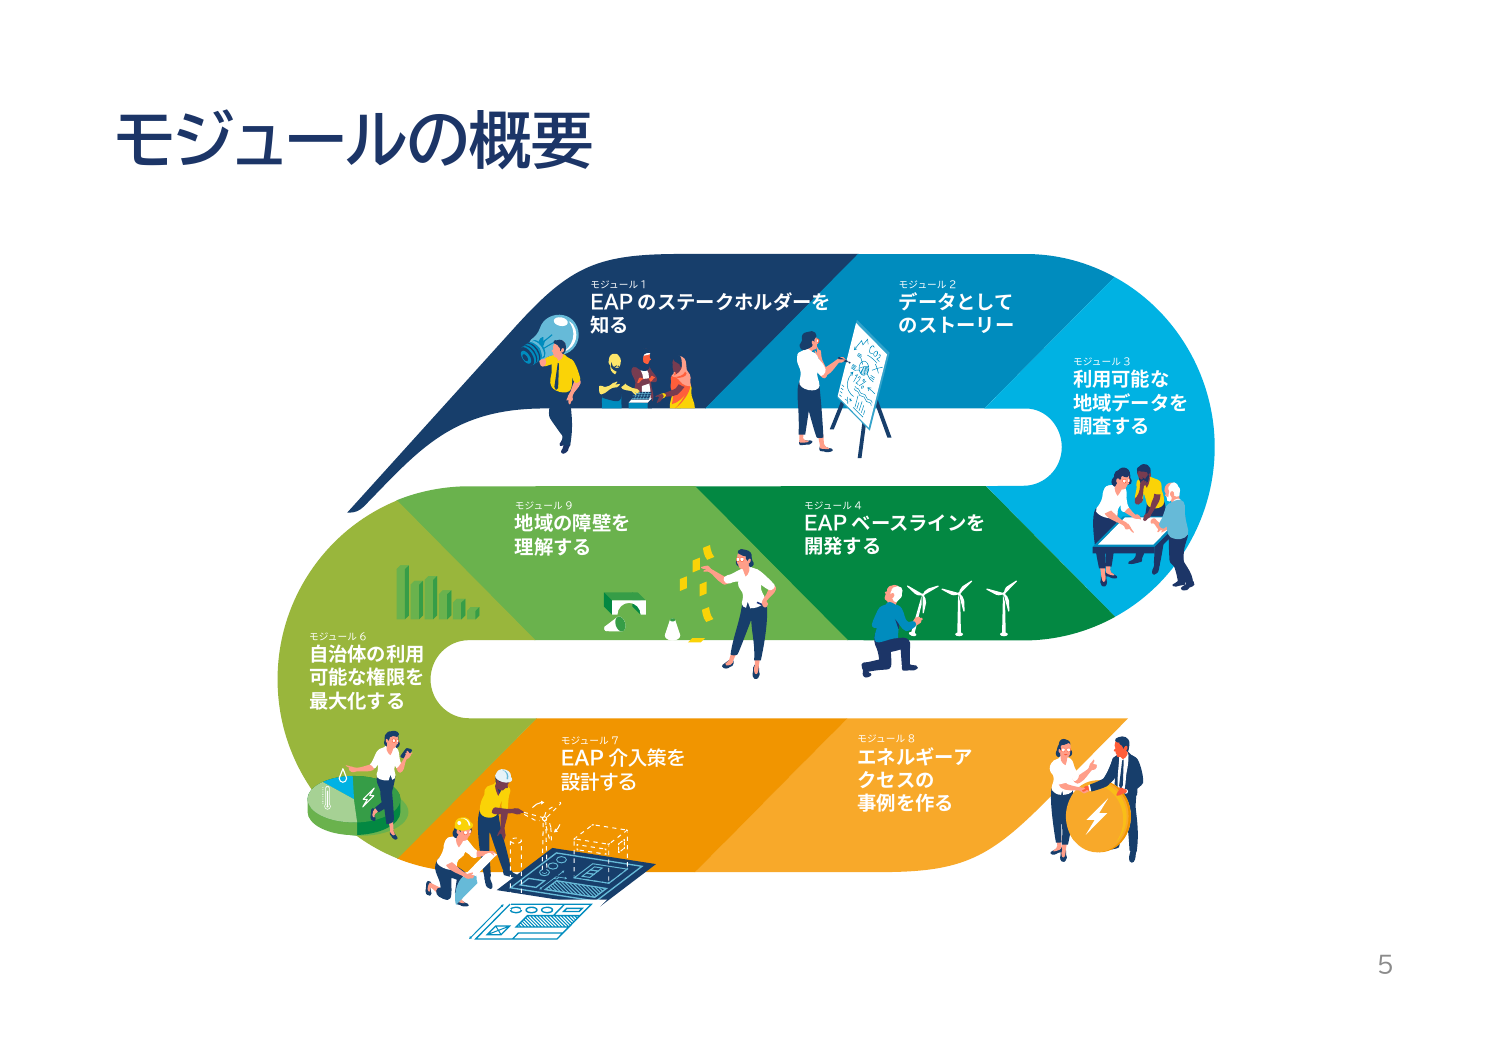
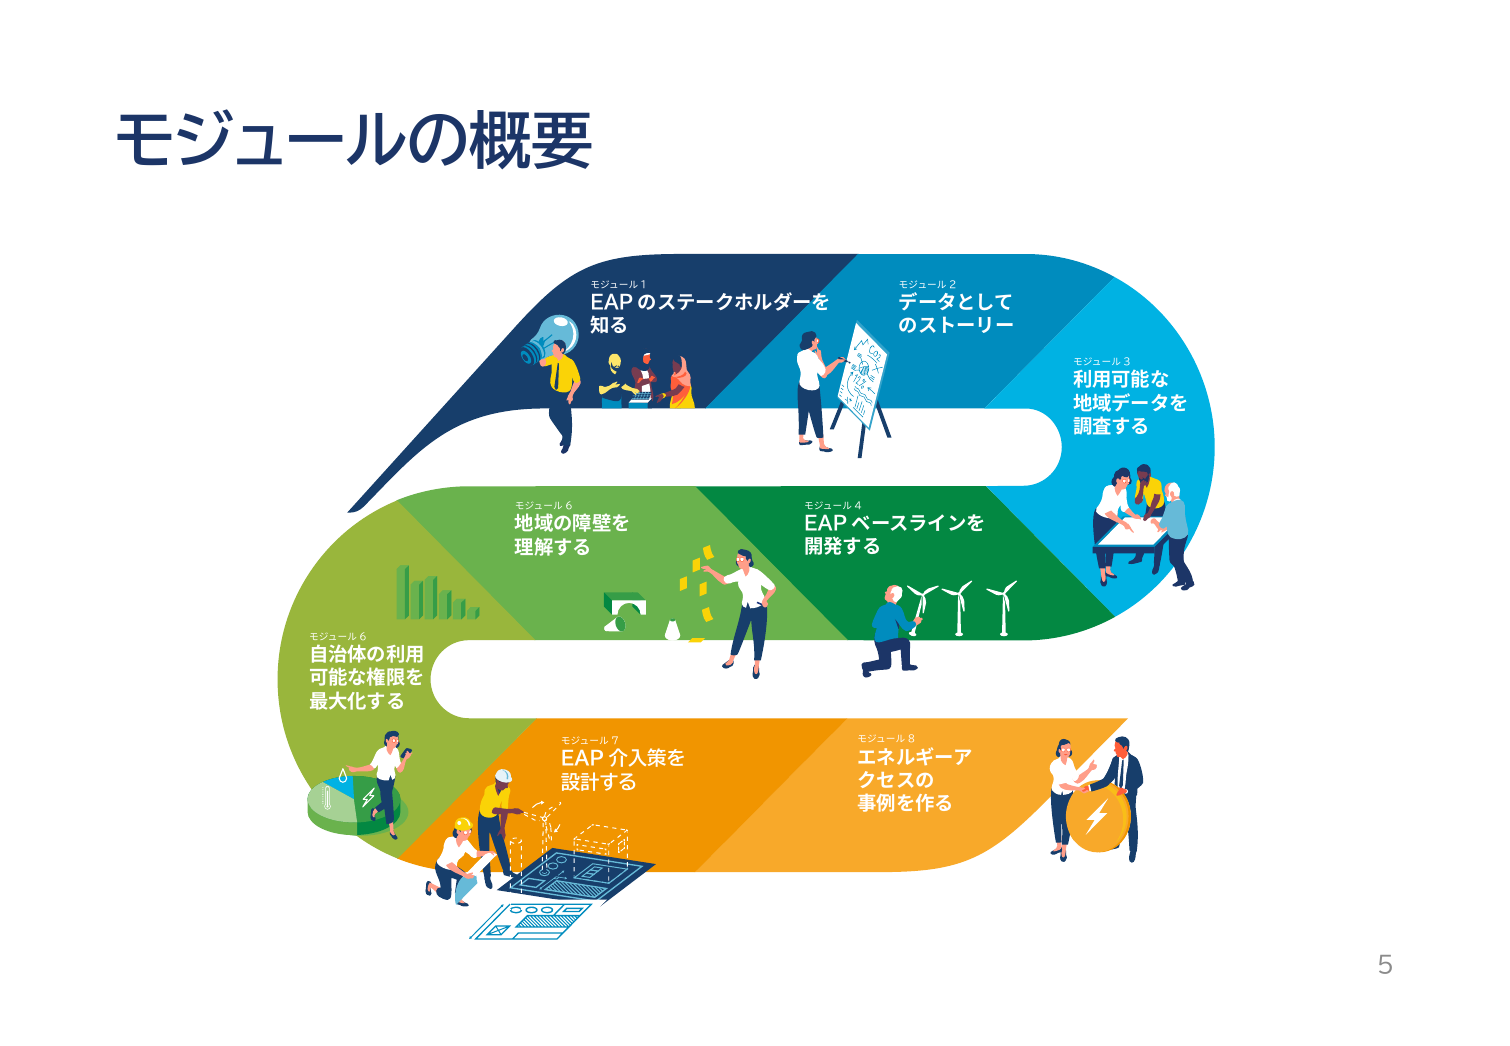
9: 9 -> 6 (569, 506)
